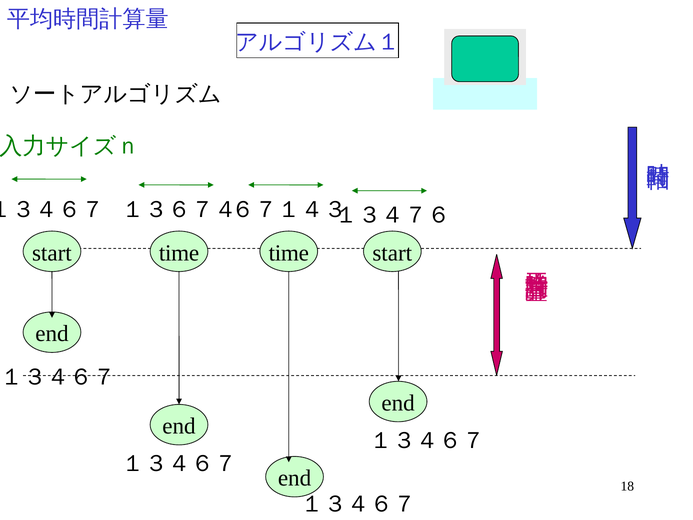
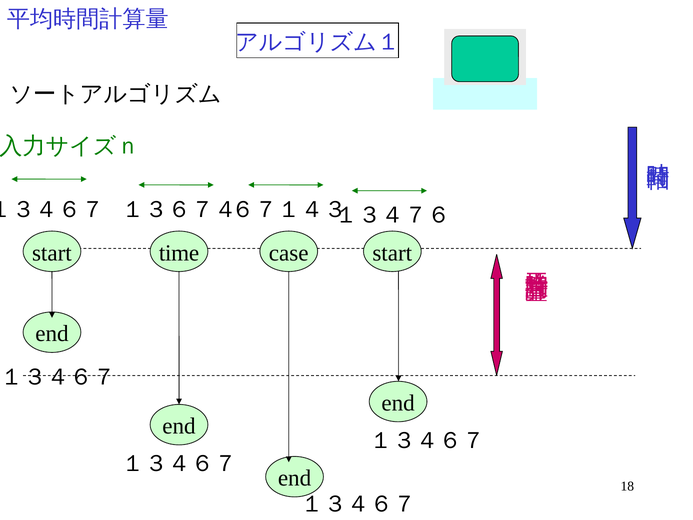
time: time -> case (289, 253)
